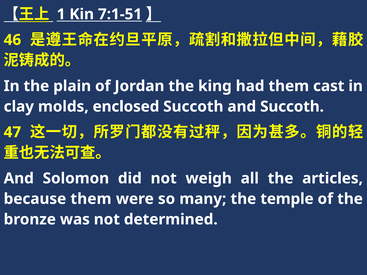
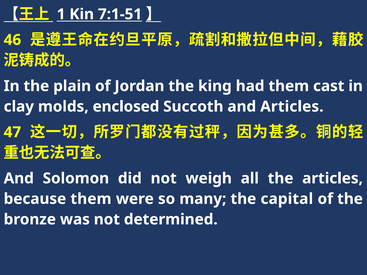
and Succoth: Succoth -> Articles (292, 107)
temple: temple -> capital (287, 199)
